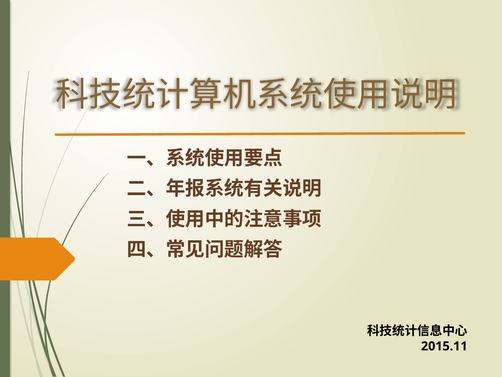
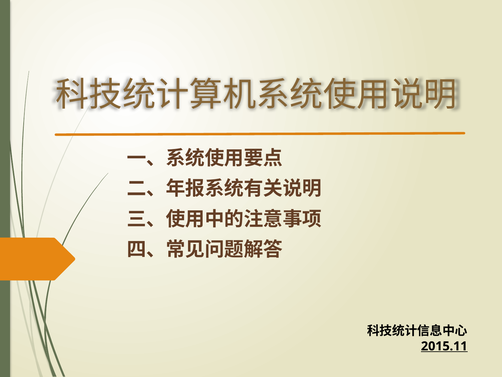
2015.11 underline: none -> present (444, 346)
